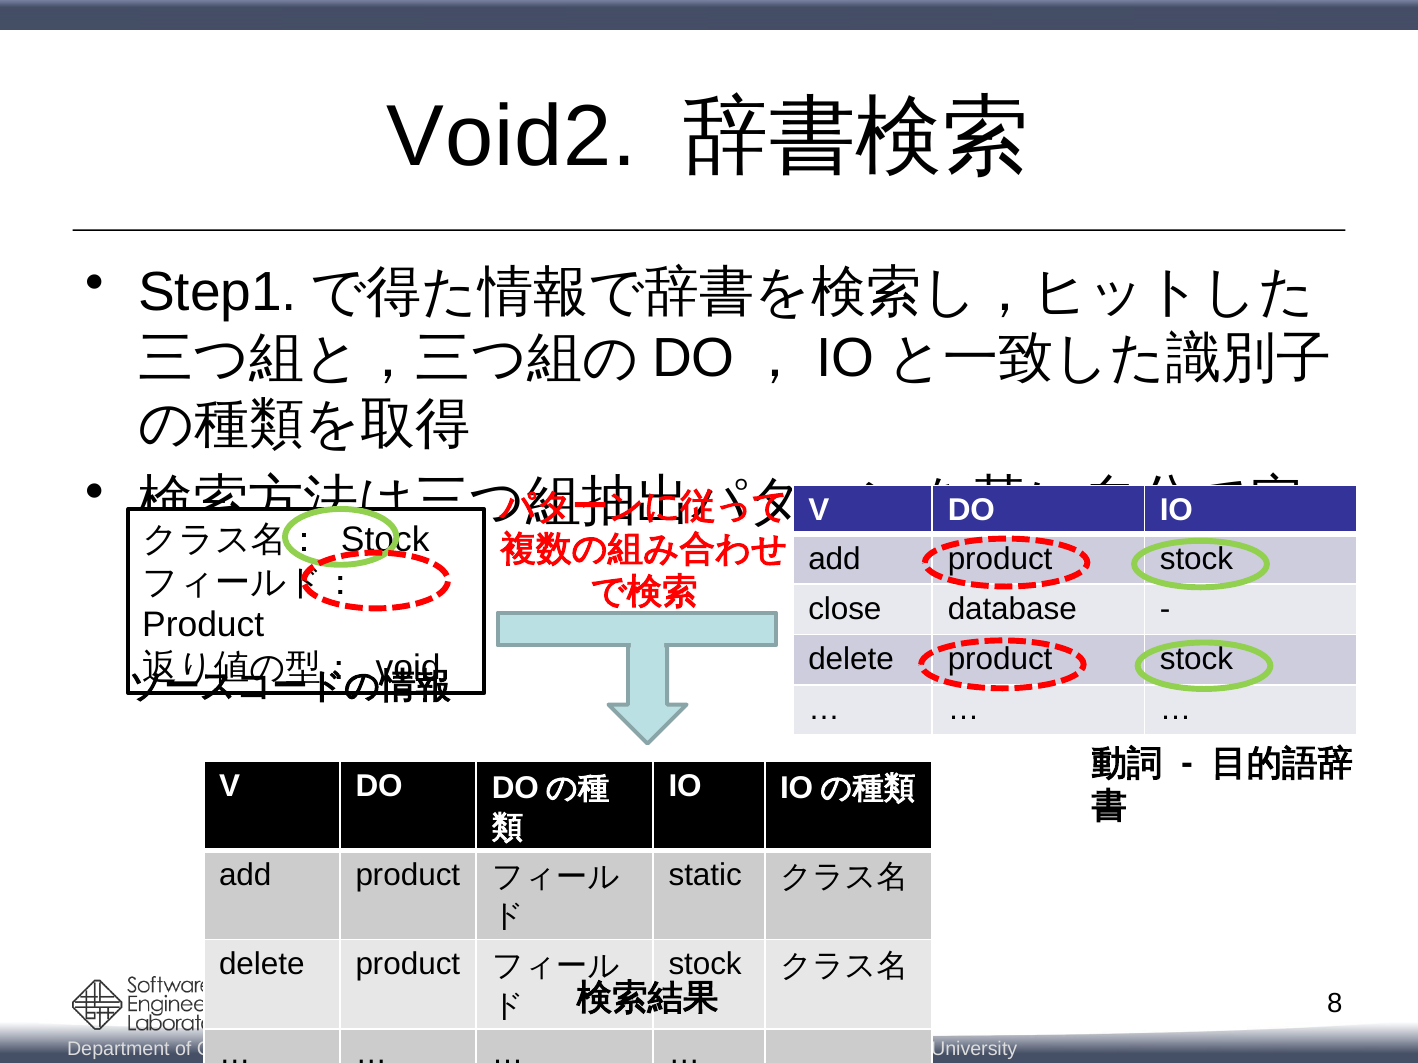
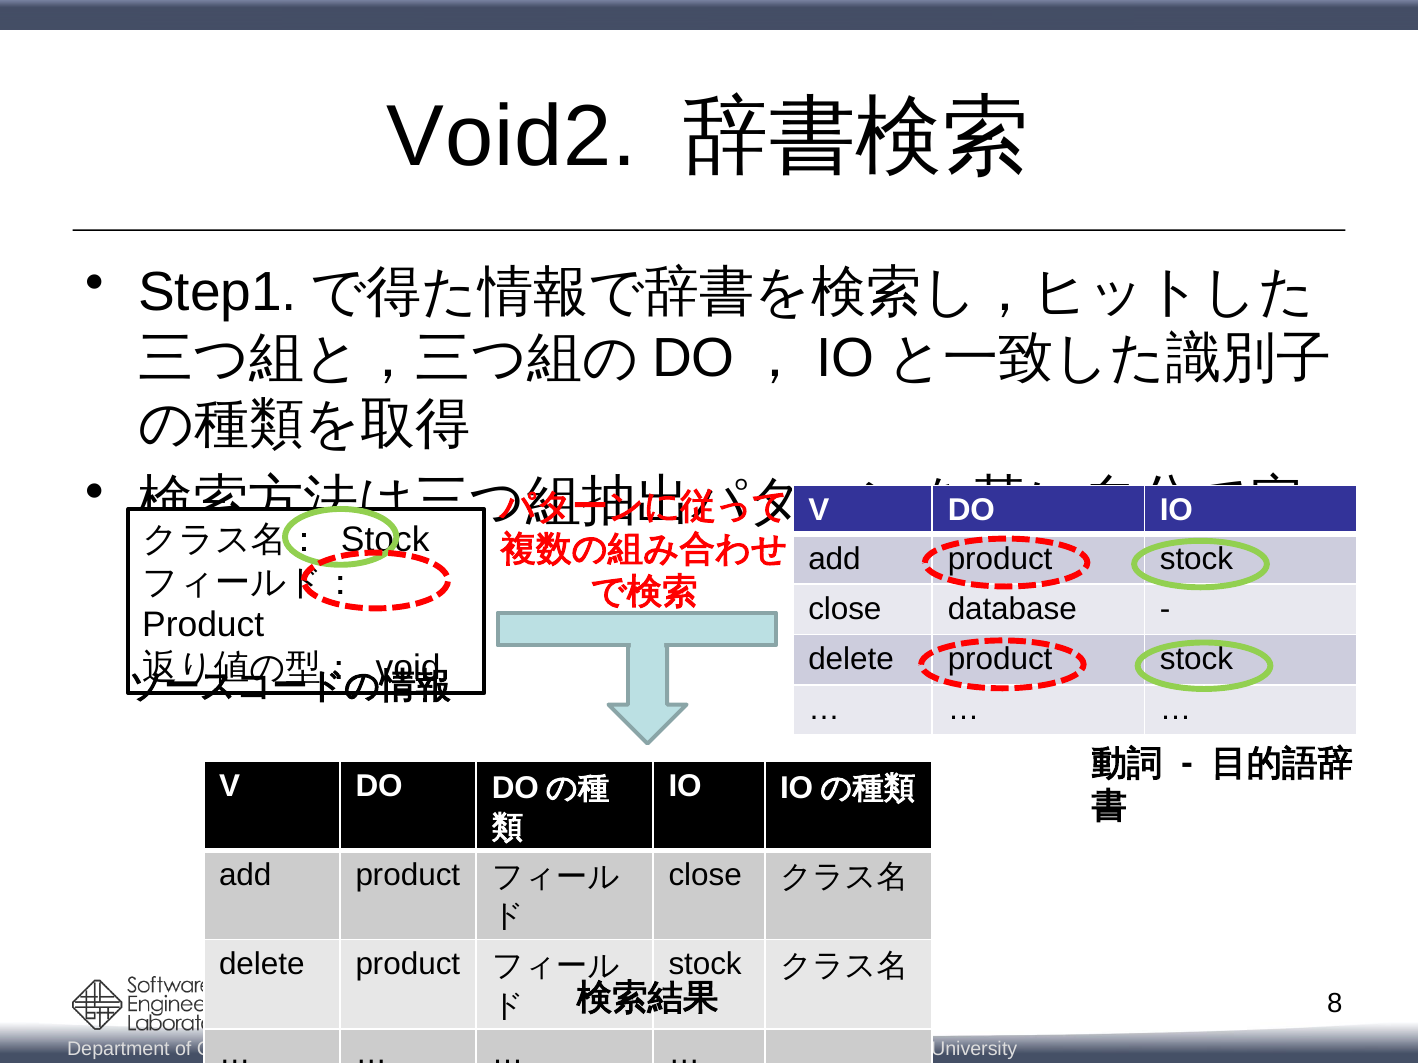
static: static -> close (705, 876)
